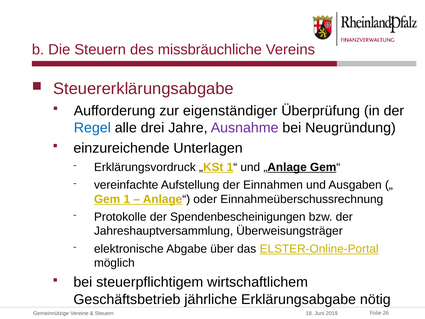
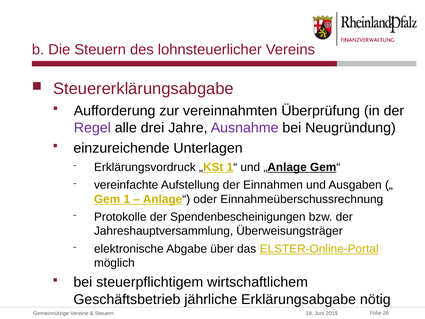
missbräuchliche: missbräuchliche -> lohnsteuerlicher (210, 50)
eigenständiger: eigenständiger -> vereinnahmten (230, 111)
Regel colour: blue -> purple (92, 128)
